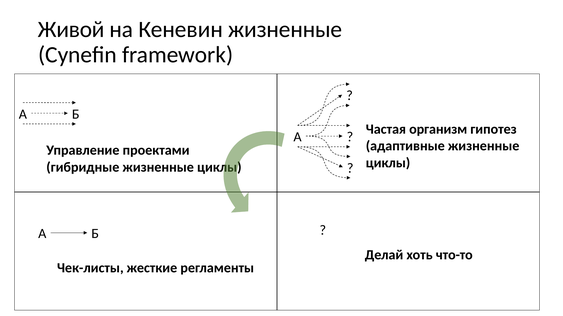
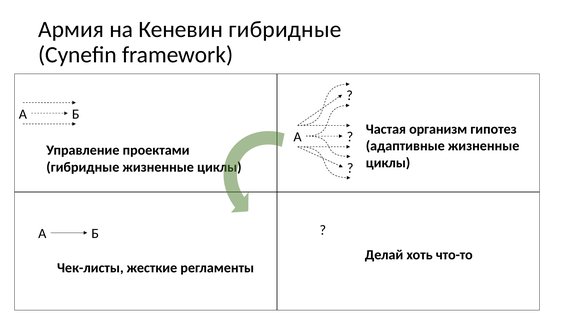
Живой: Живой -> Армия (71, 30)
Кеневин жизненные: жизненные -> гибридные (285, 30)
